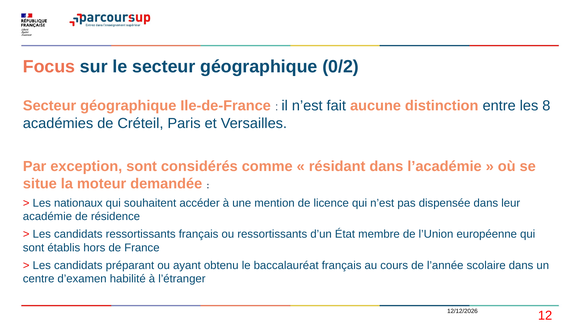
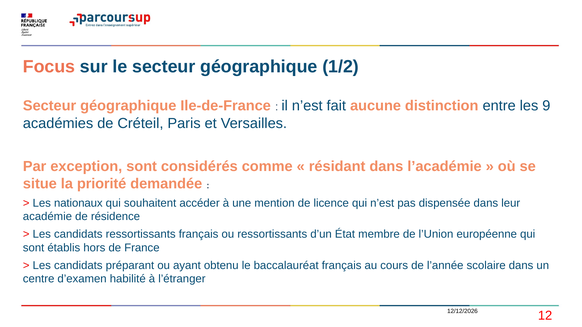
0/2: 0/2 -> 1/2 (341, 67)
8: 8 -> 9 (546, 106)
moteur: moteur -> priorité (102, 184)
